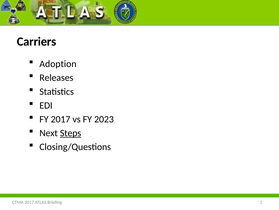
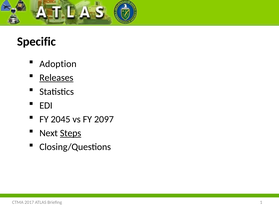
Carriers: Carriers -> Specific (36, 42)
Releases underline: none -> present (56, 77)
FY 2017: 2017 -> 2045 (61, 119)
2023: 2023 -> 2097 (104, 119)
